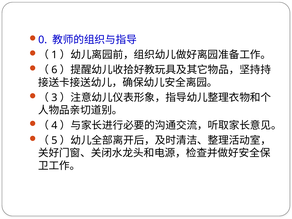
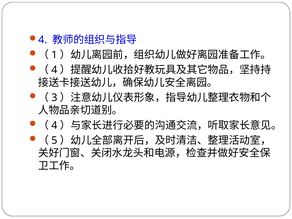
0: 0 -> 4 (43, 40)
6: 6 -> 4 (54, 70)
